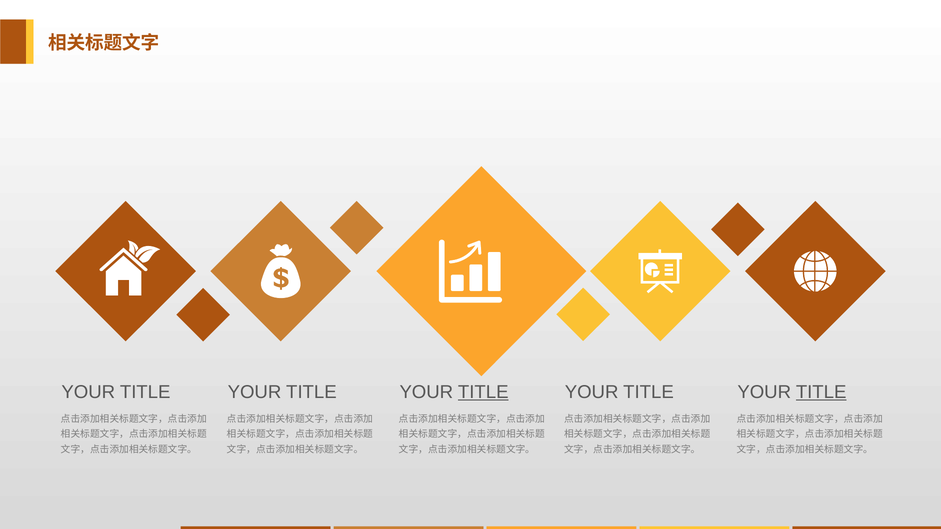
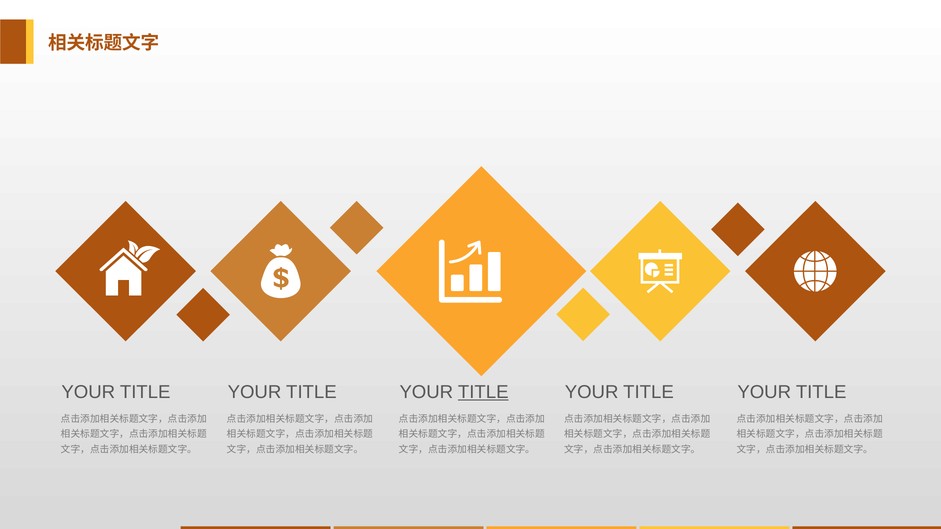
TITLE underline: present -> none (821, 392)
